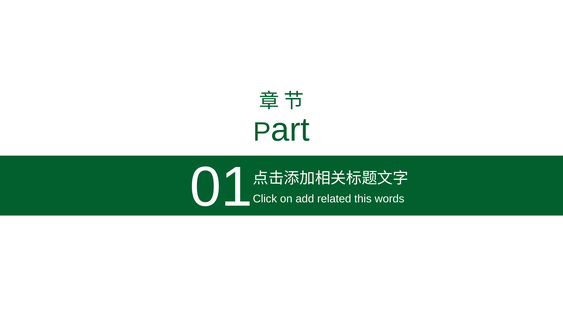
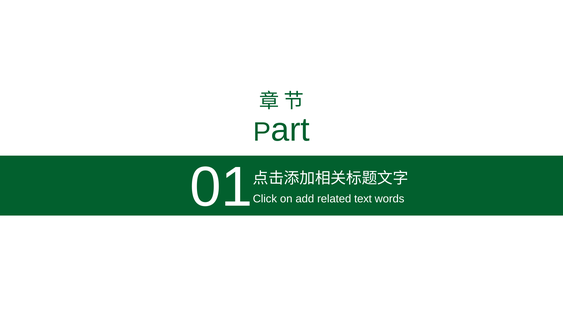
this: this -> text (363, 199)
